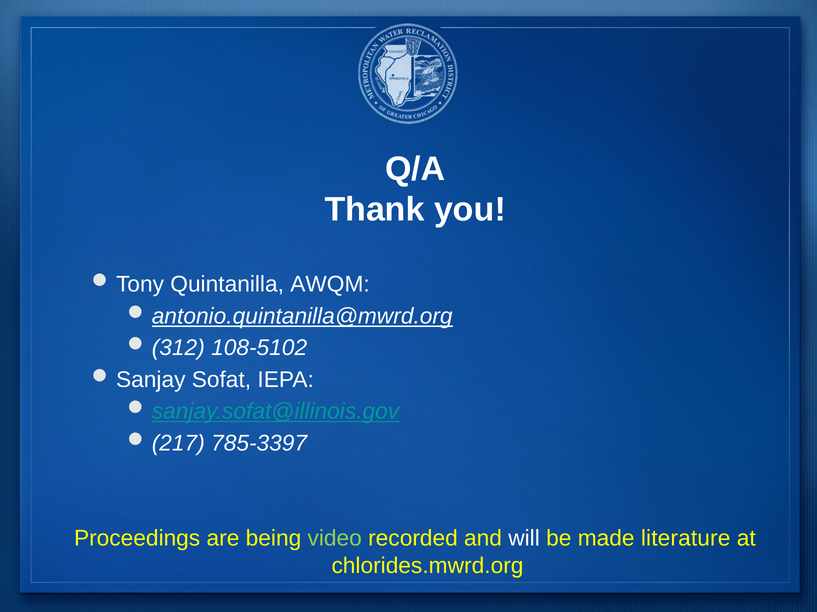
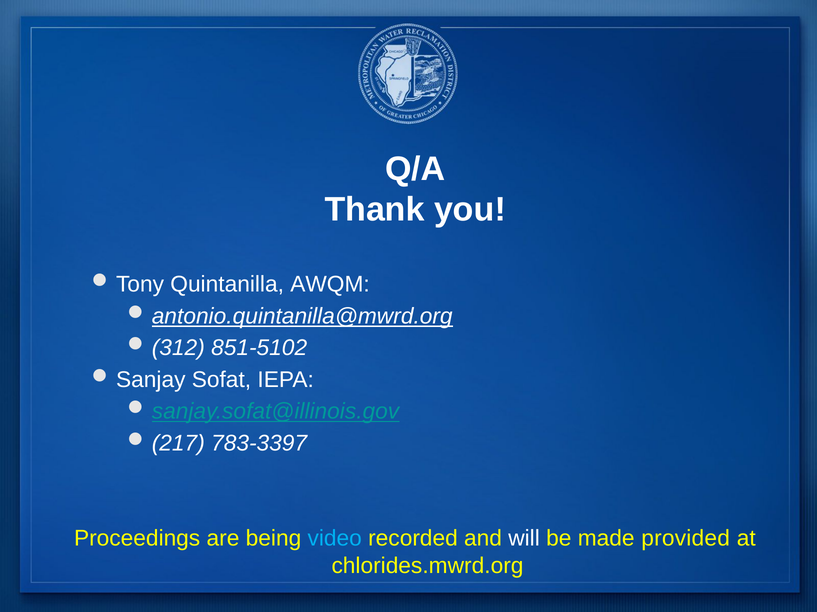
108-5102: 108-5102 -> 851-5102 (259, 348)
785-3397: 785-3397 -> 783-3397 (259, 444)
video colour: light green -> light blue (335, 539)
literature: literature -> provided (686, 539)
